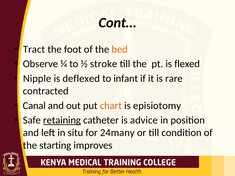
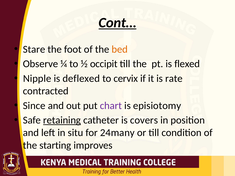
Cont… underline: none -> present (117, 23)
Tract: Tract -> Stare (34, 49)
stroke: stroke -> occipit (104, 64)
infant: infant -> cervix (126, 79)
rare: rare -> rate (174, 79)
Canal: Canal -> Since (34, 106)
chart colour: orange -> purple (111, 106)
advice: advice -> covers (144, 120)
